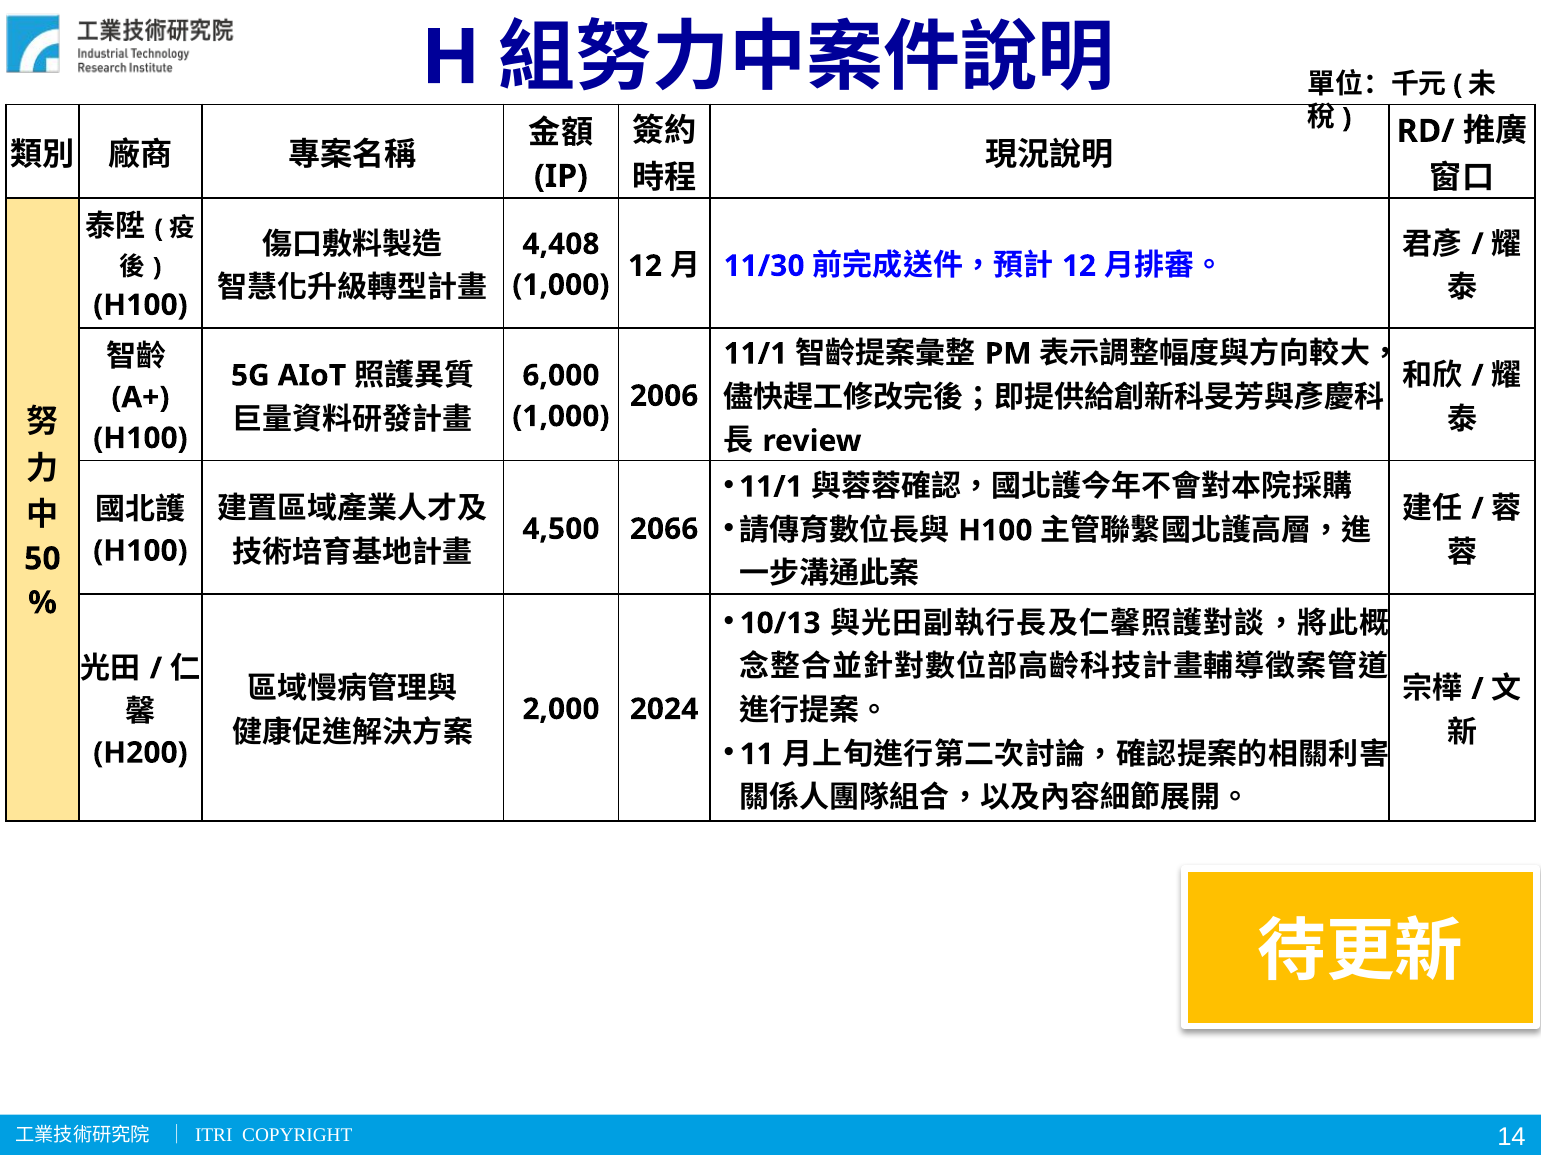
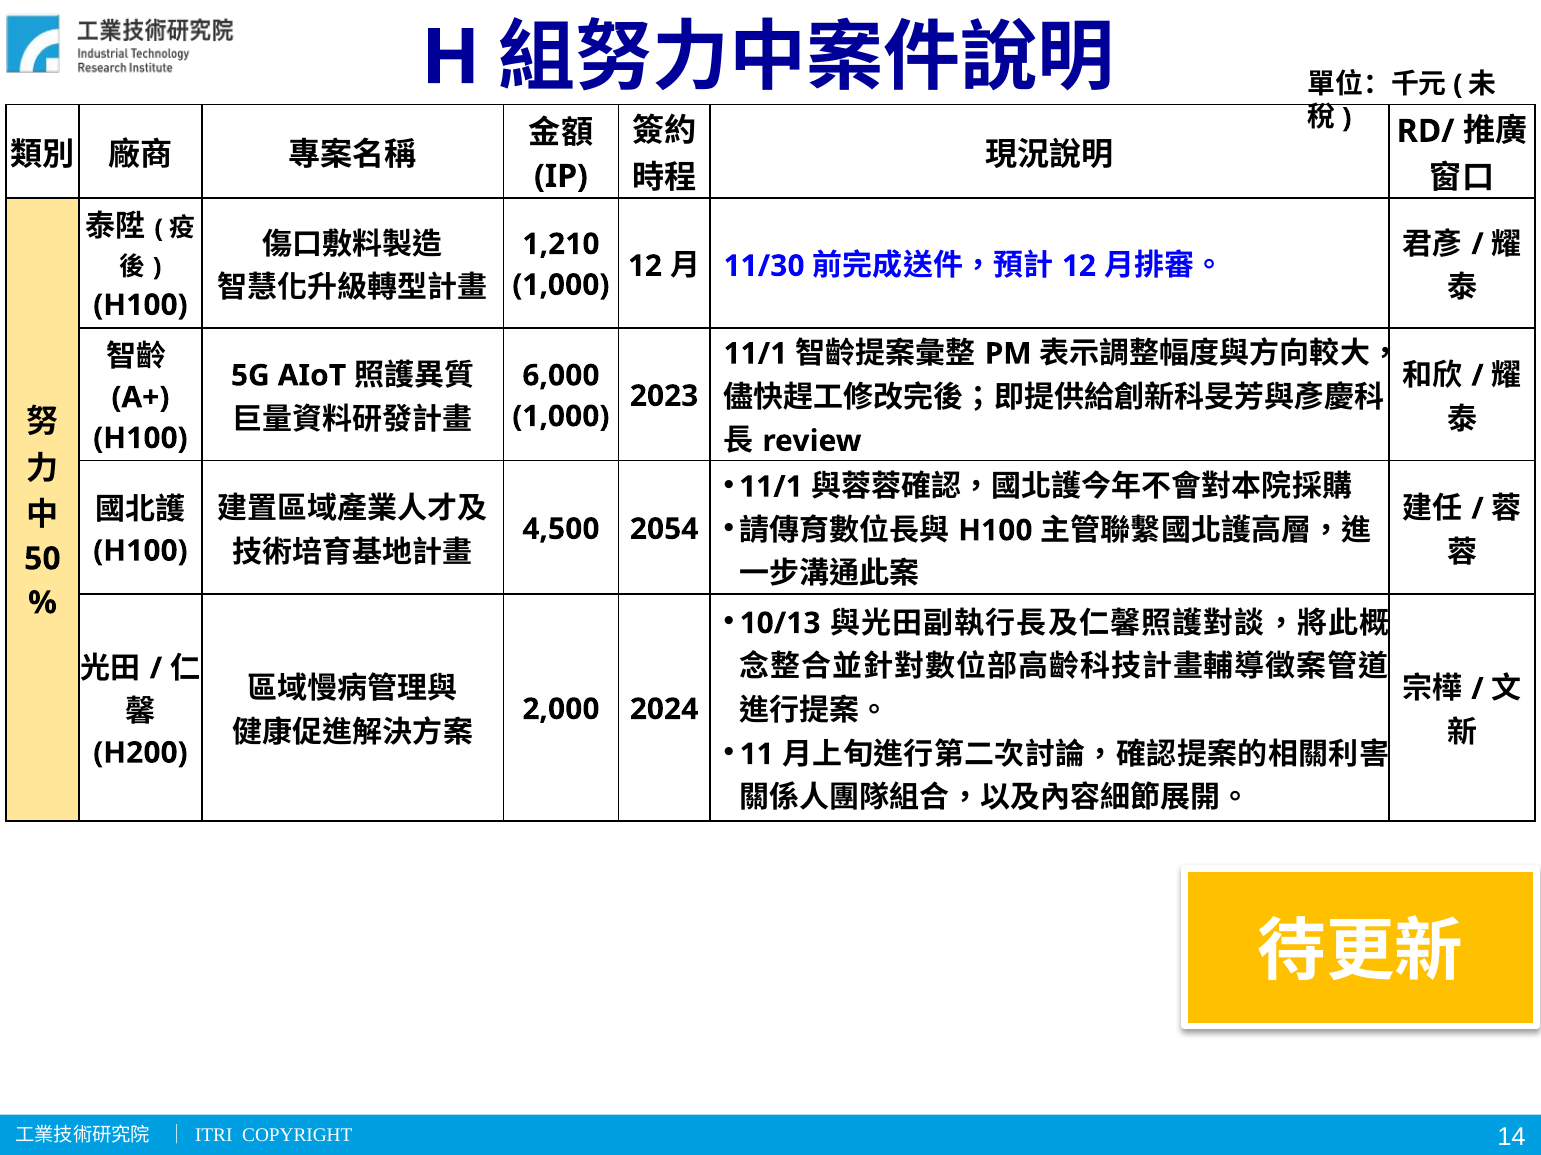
4,408: 4,408 -> 1,210 (561, 244)
2006: 2006 -> 2023 (664, 396)
2066: 2066 -> 2054 (664, 529)
